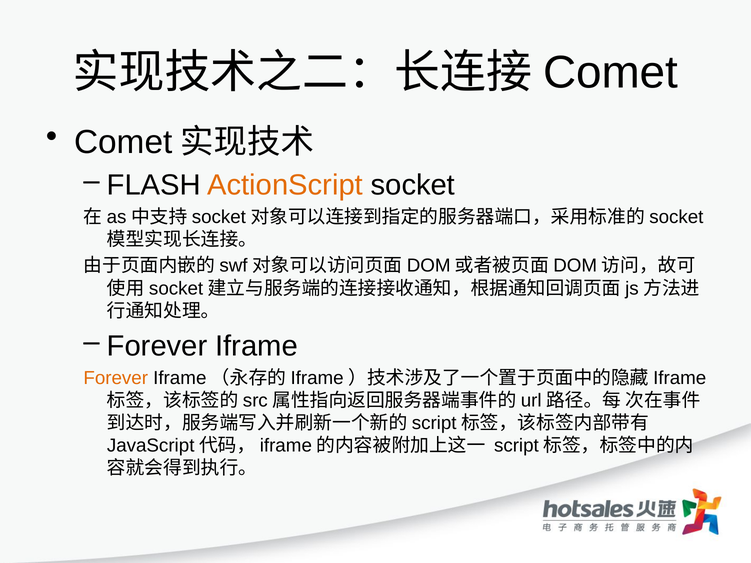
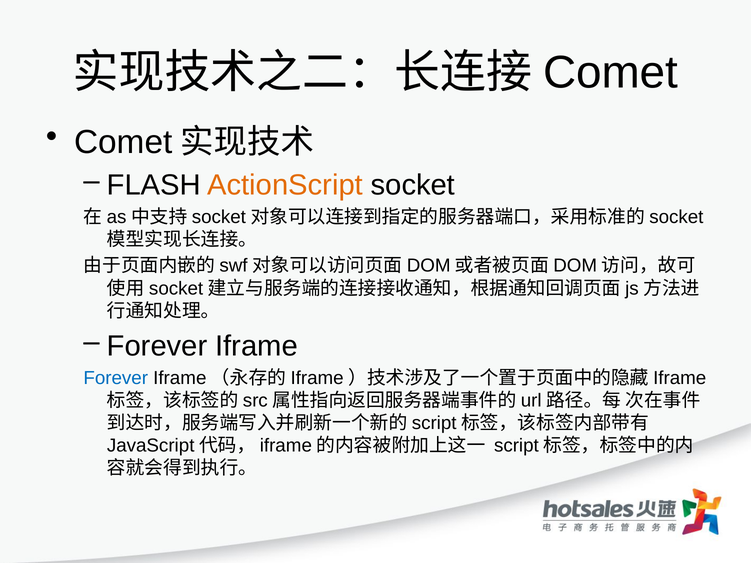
Forever colour: orange -> blue (116, 378)
